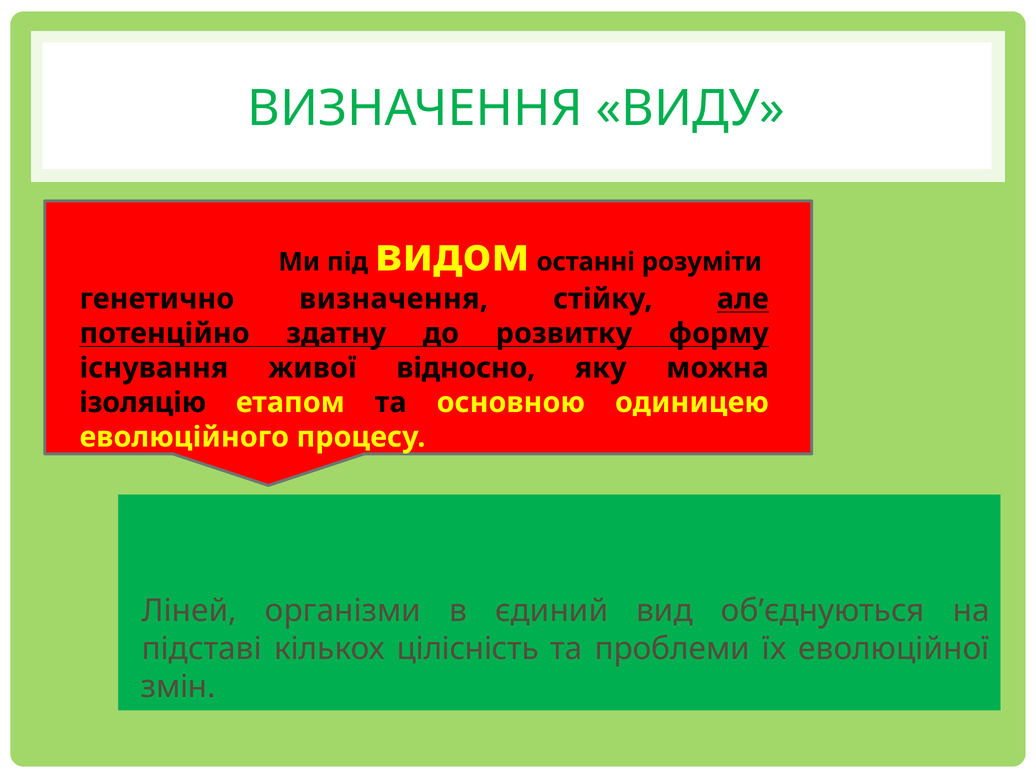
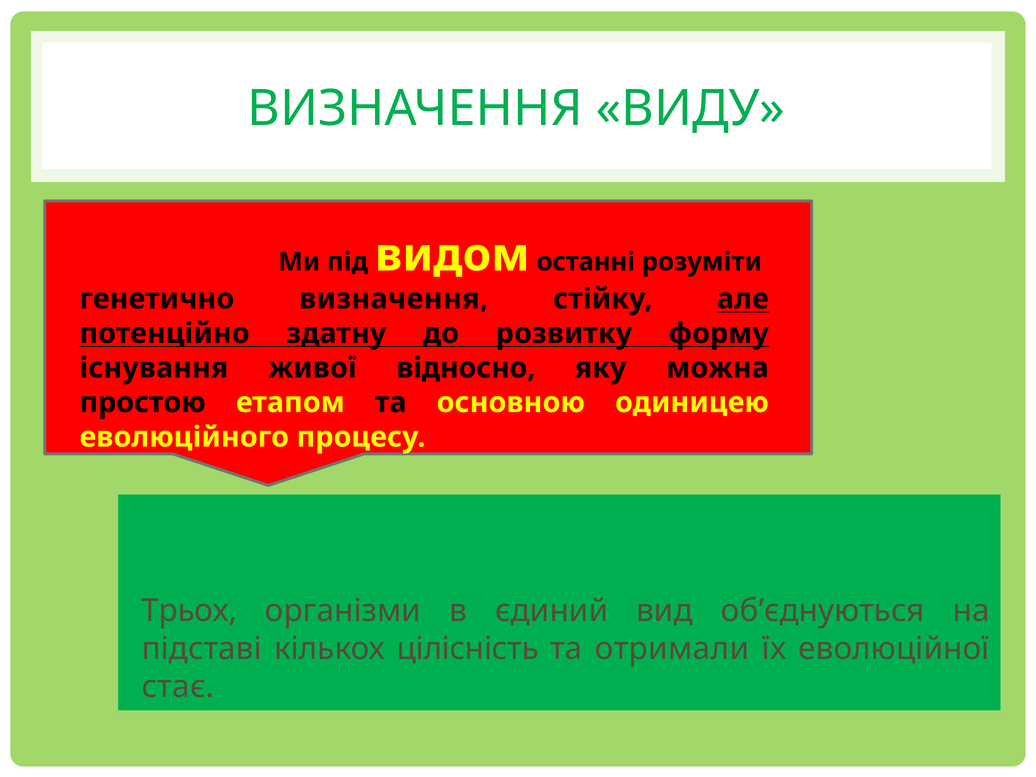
ізоляцію: ізоляцію -> простою (143, 403)
Ліней: Ліней -> Трьох (189, 611)
проблеми: проблеми -> отримали (672, 649)
змін: змін -> стає (178, 687)
